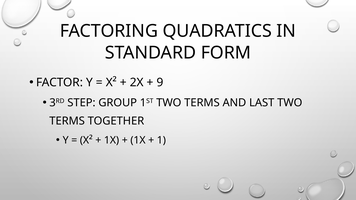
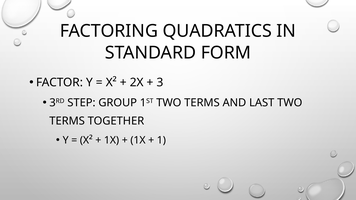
9: 9 -> 3 (160, 82)
